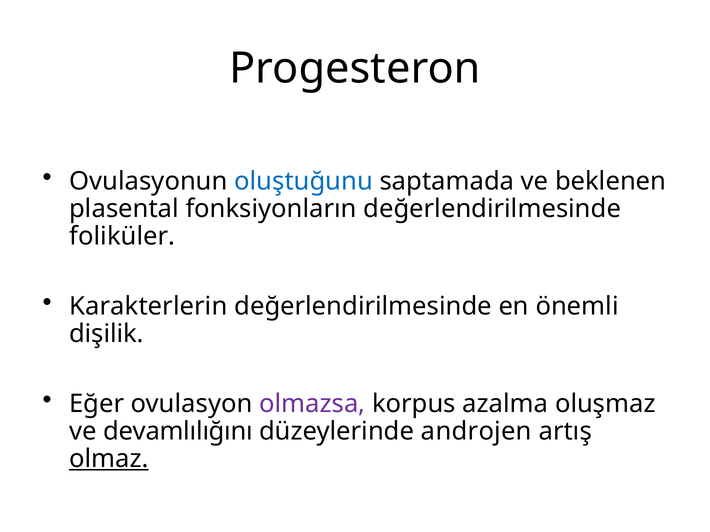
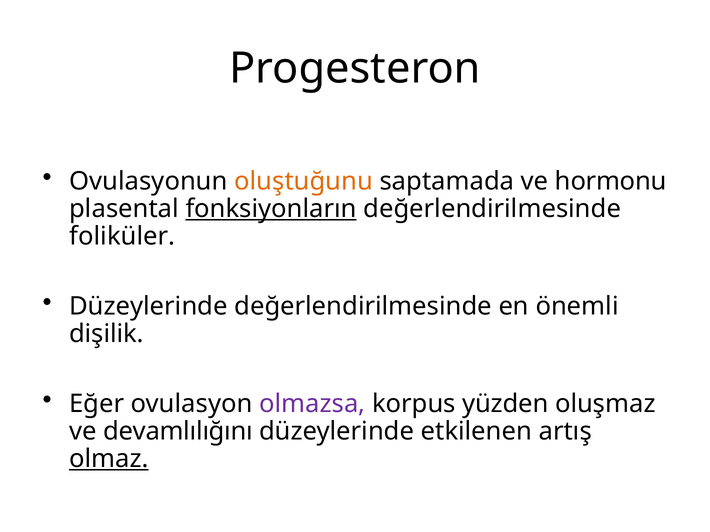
oluştuğunu colour: blue -> orange (304, 181)
beklenen: beklenen -> hormonu (611, 181)
fonksiyonların underline: none -> present (271, 209)
Karakterlerin: Karakterlerin -> Düzeylerinde (148, 307)
azalma: azalma -> yüzden (505, 404)
androjen: androjen -> etkilenen (476, 432)
